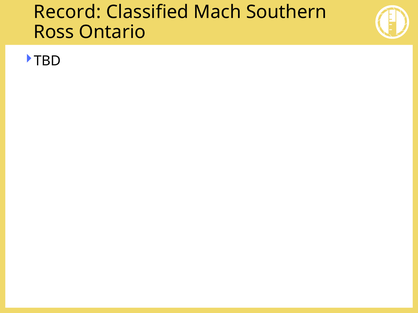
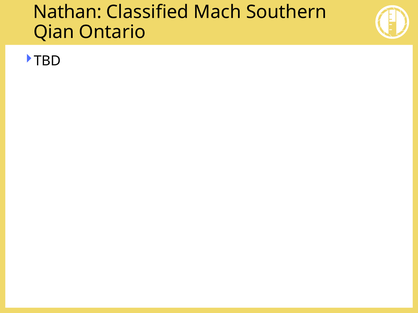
Record: Record -> Nathan (68, 12)
Ross: Ross -> Qian (54, 32)
